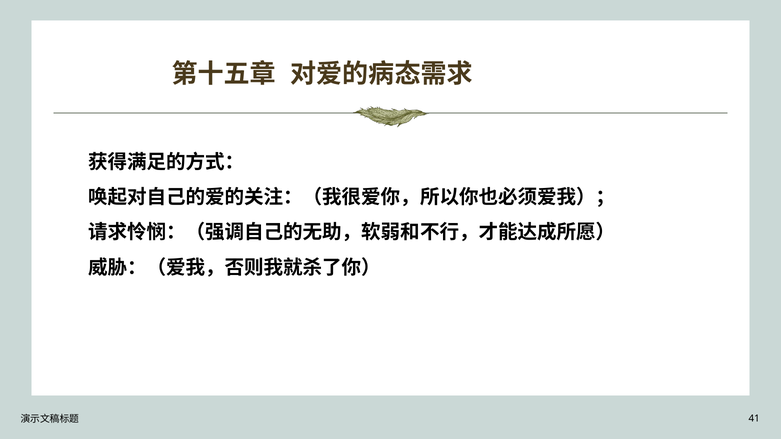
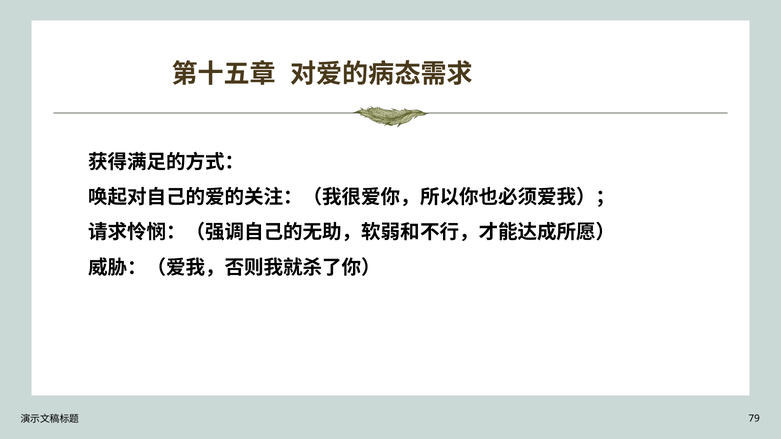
41: 41 -> 79 (754, 419)
